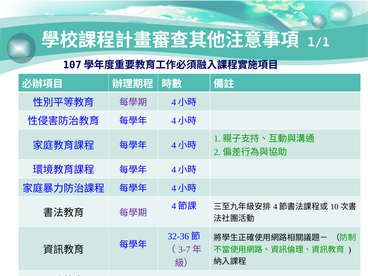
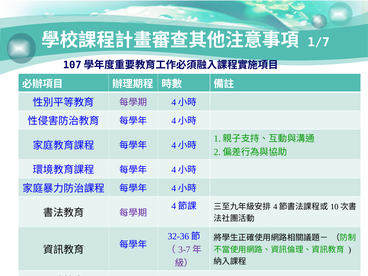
1/1: 1/1 -> 1/7 (319, 42)
